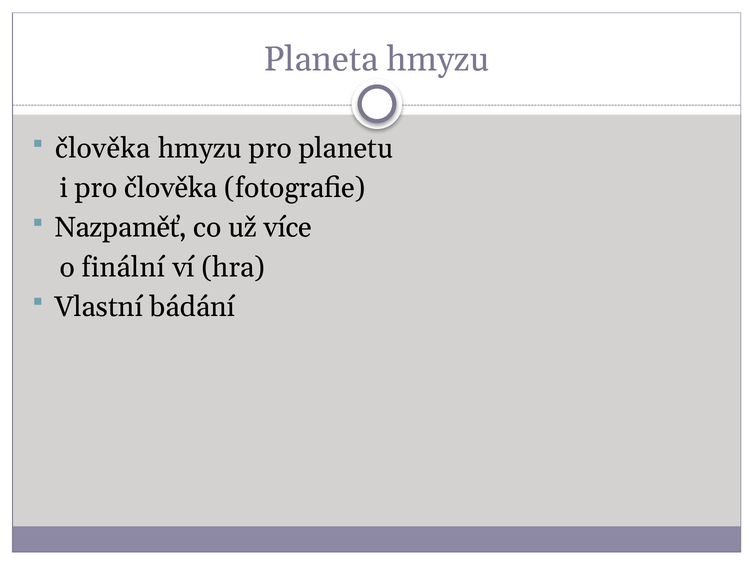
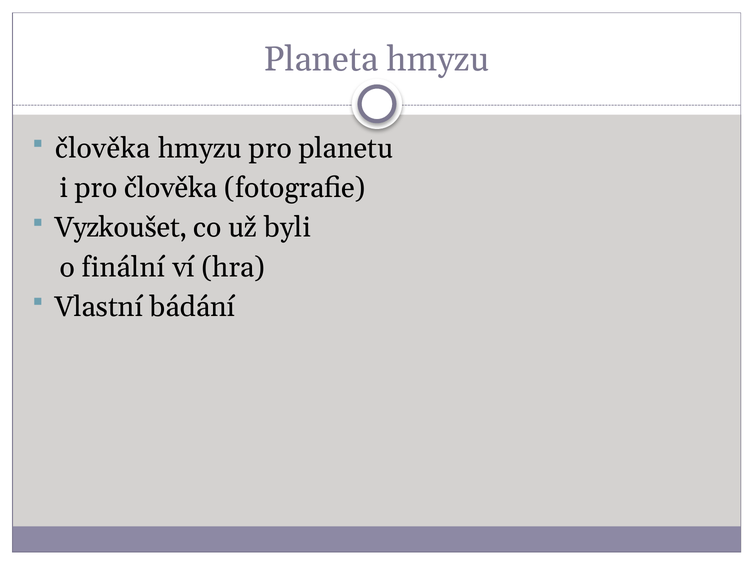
Nazpaměť: Nazpaměť -> Vyzkoušet (121, 228)
více: více -> byli (288, 228)
